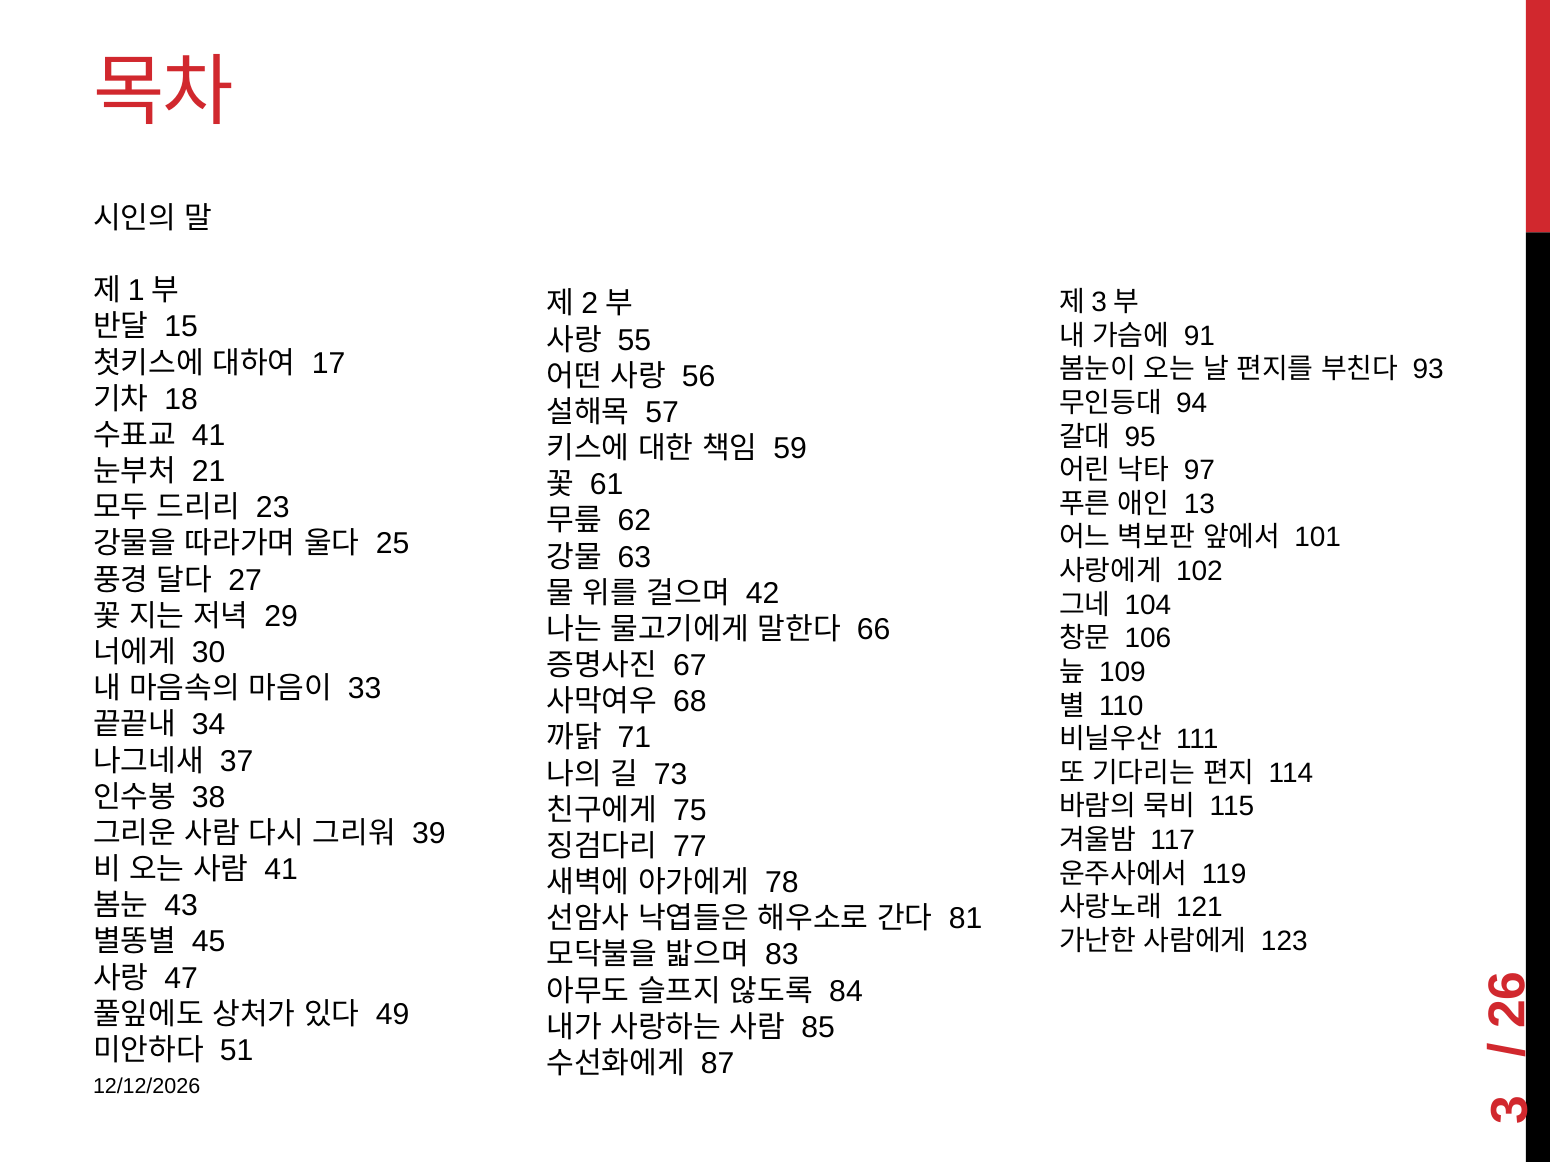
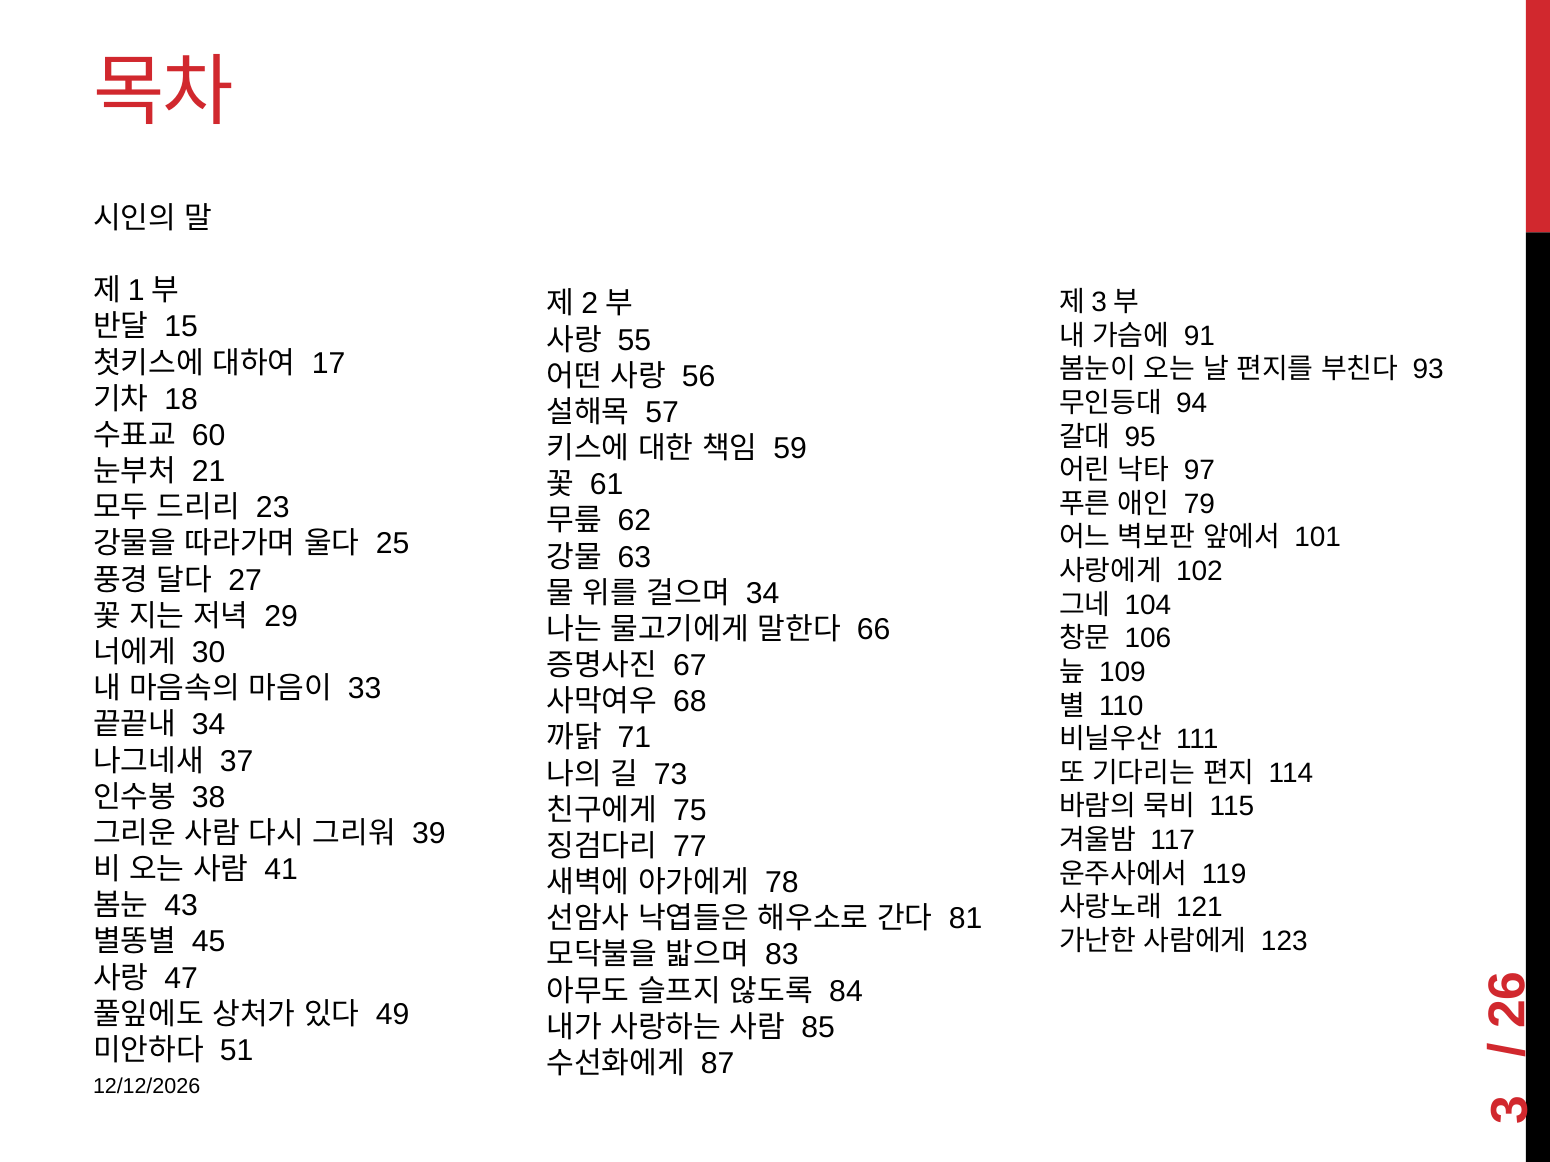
41: 41 -> 60 (209, 436)
13: 13 -> 79 (1199, 504)
42: 42 -> 34 (763, 594)
